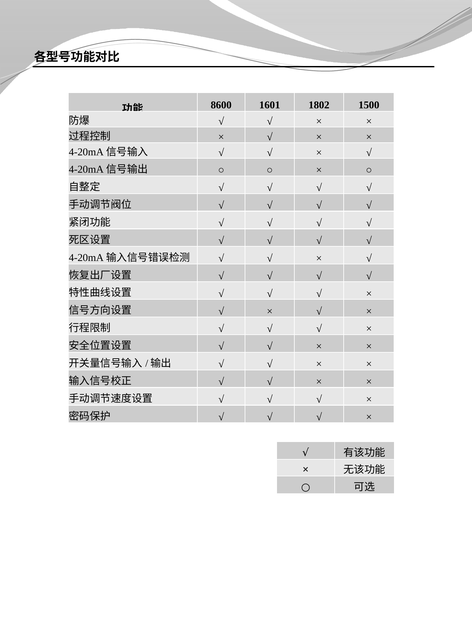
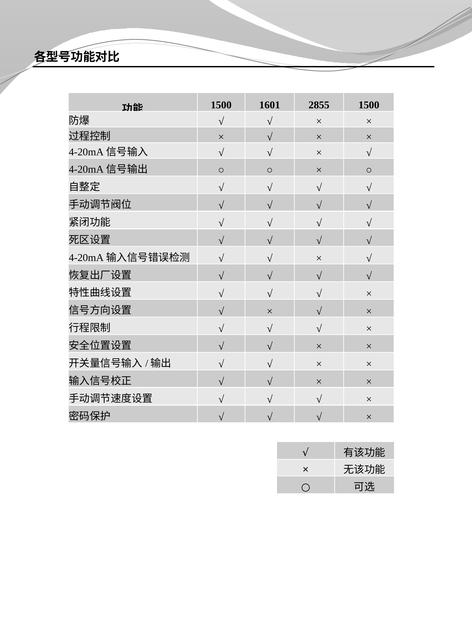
8600: 8600 -> 1500 (221, 105)
1802: 1802 -> 2855 (319, 105)
